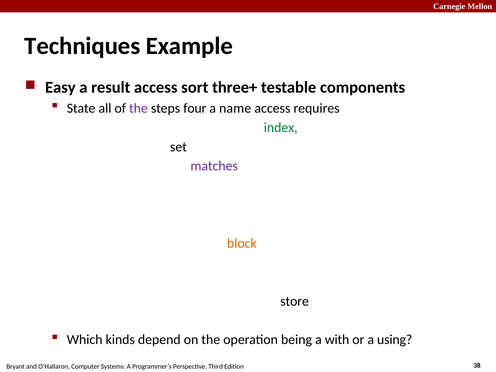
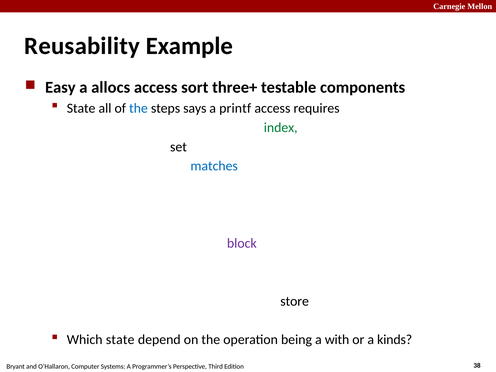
Techniques: Techniques -> Reusability (82, 46)
result: result -> allocs (111, 87)
the colour: purple -> blue (138, 108)
four: four -> says (195, 108)
name: name -> printf (235, 108)
matches colour: purple -> blue (214, 166)
block colour: orange -> purple (242, 243)
Which kinds: kinds -> state (120, 340)
a using: using -> kinds (395, 340)
